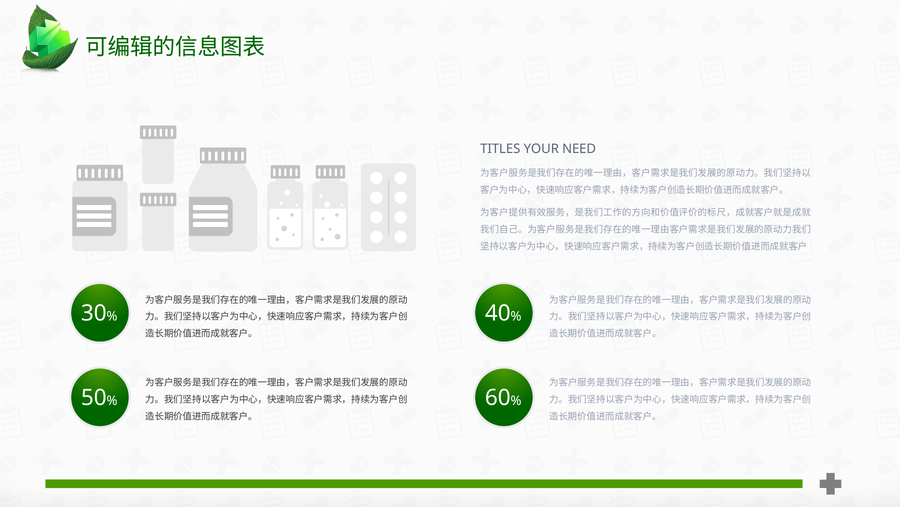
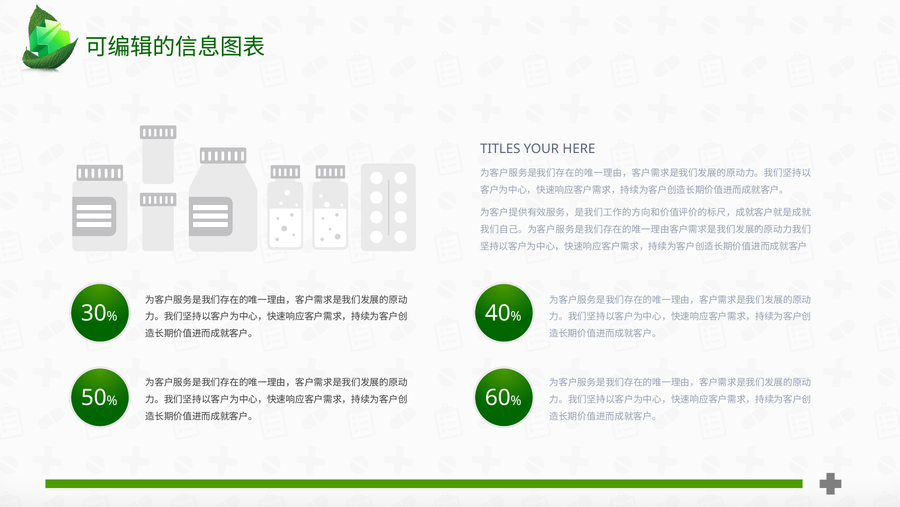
NEED: NEED -> HERE (579, 149)
